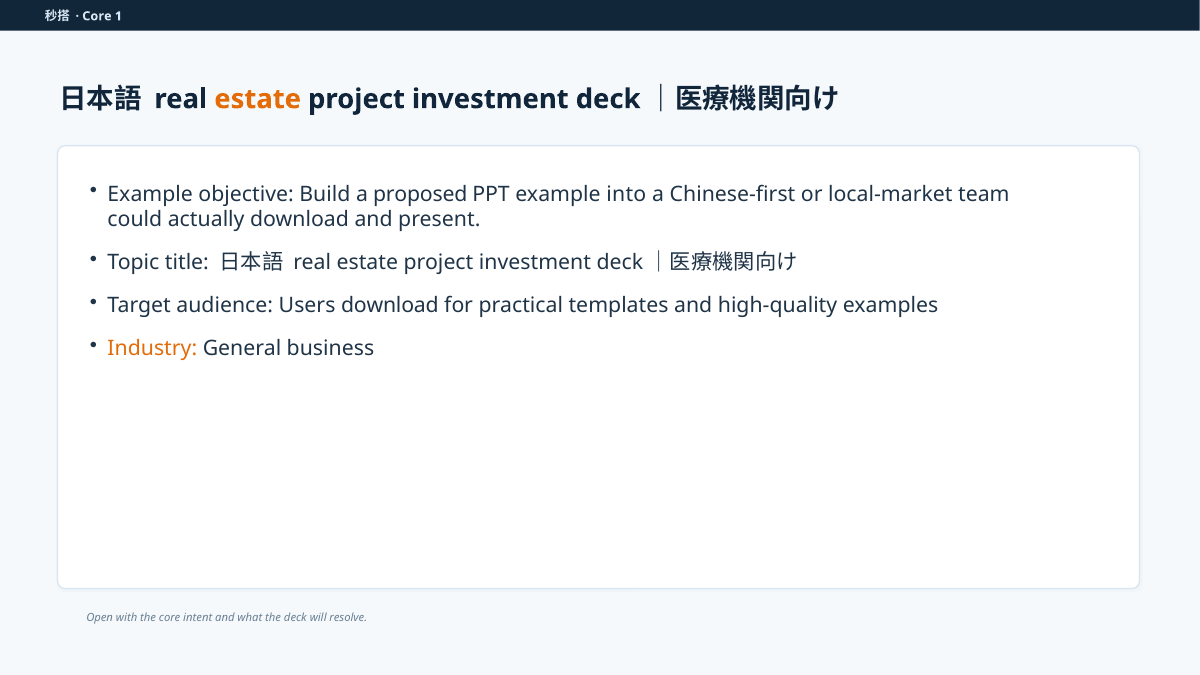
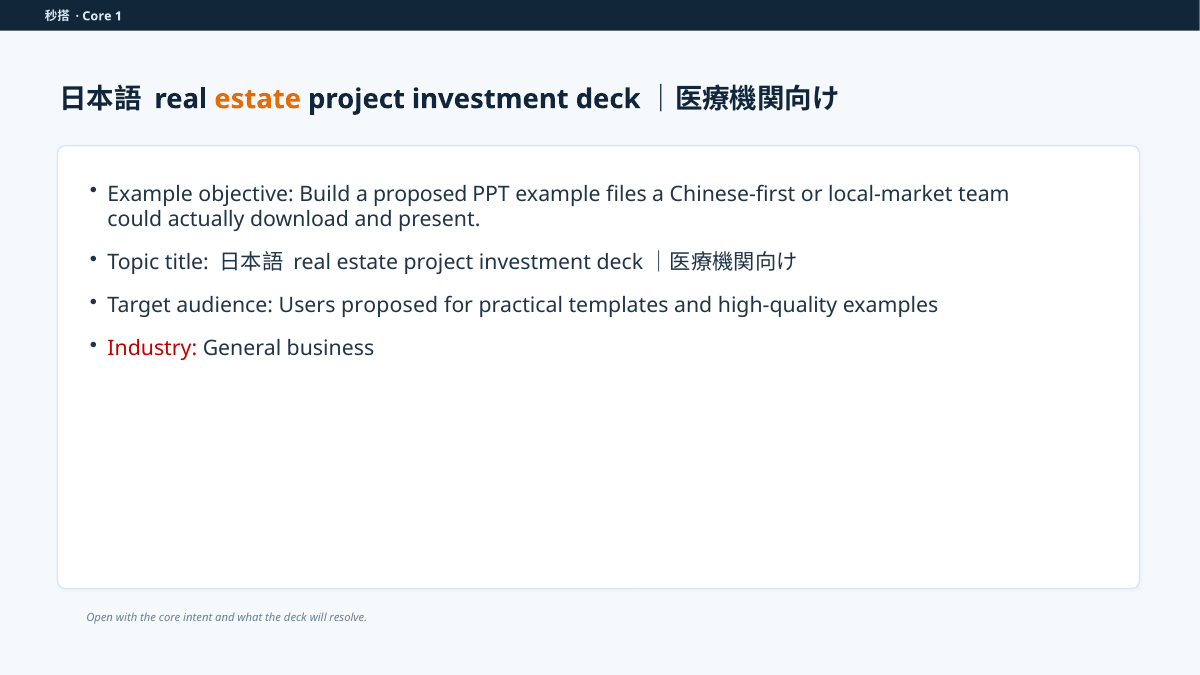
into: into -> files (626, 194)
Users download: download -> proposed (390, 306)
Industry colour: orange -> red (152, 349)
